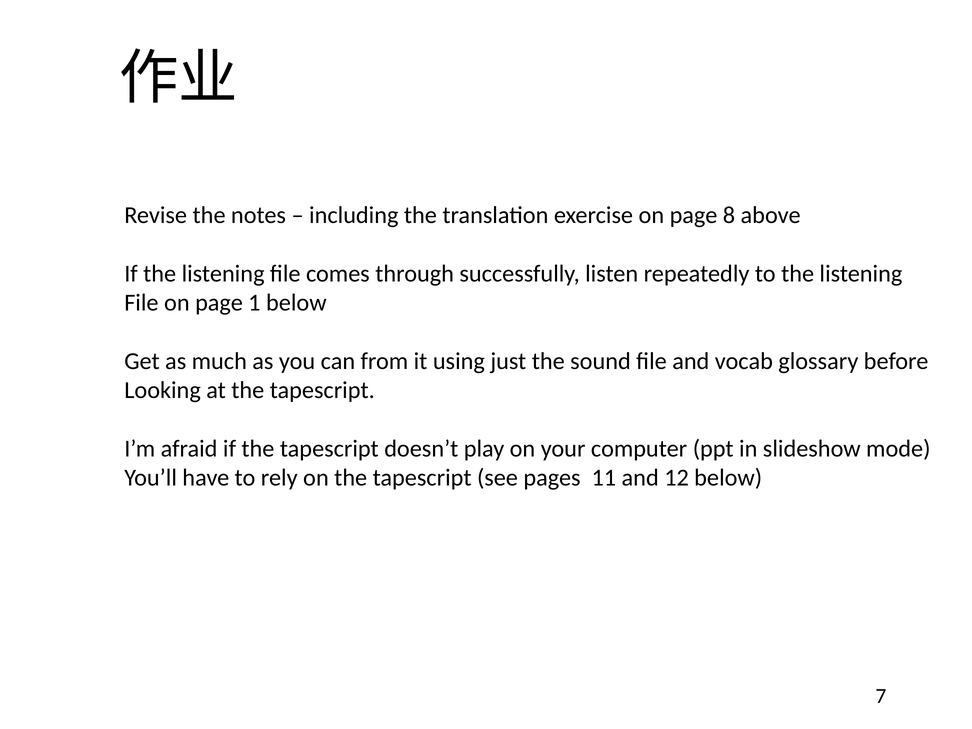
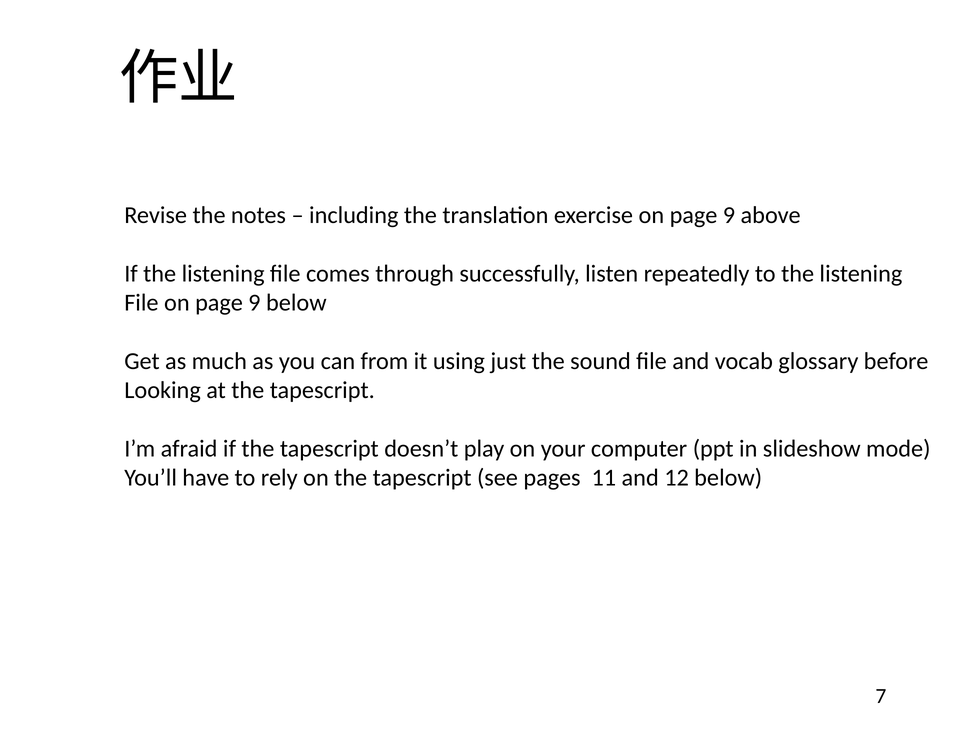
exercise on page 8: 8 -> 9 (729, 215)
File on page 1: 1 -> 9 (254, 303)
